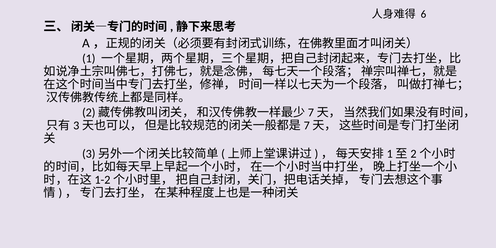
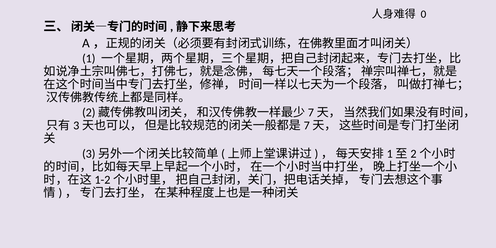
6: 6 -> 0 (423, 14)
